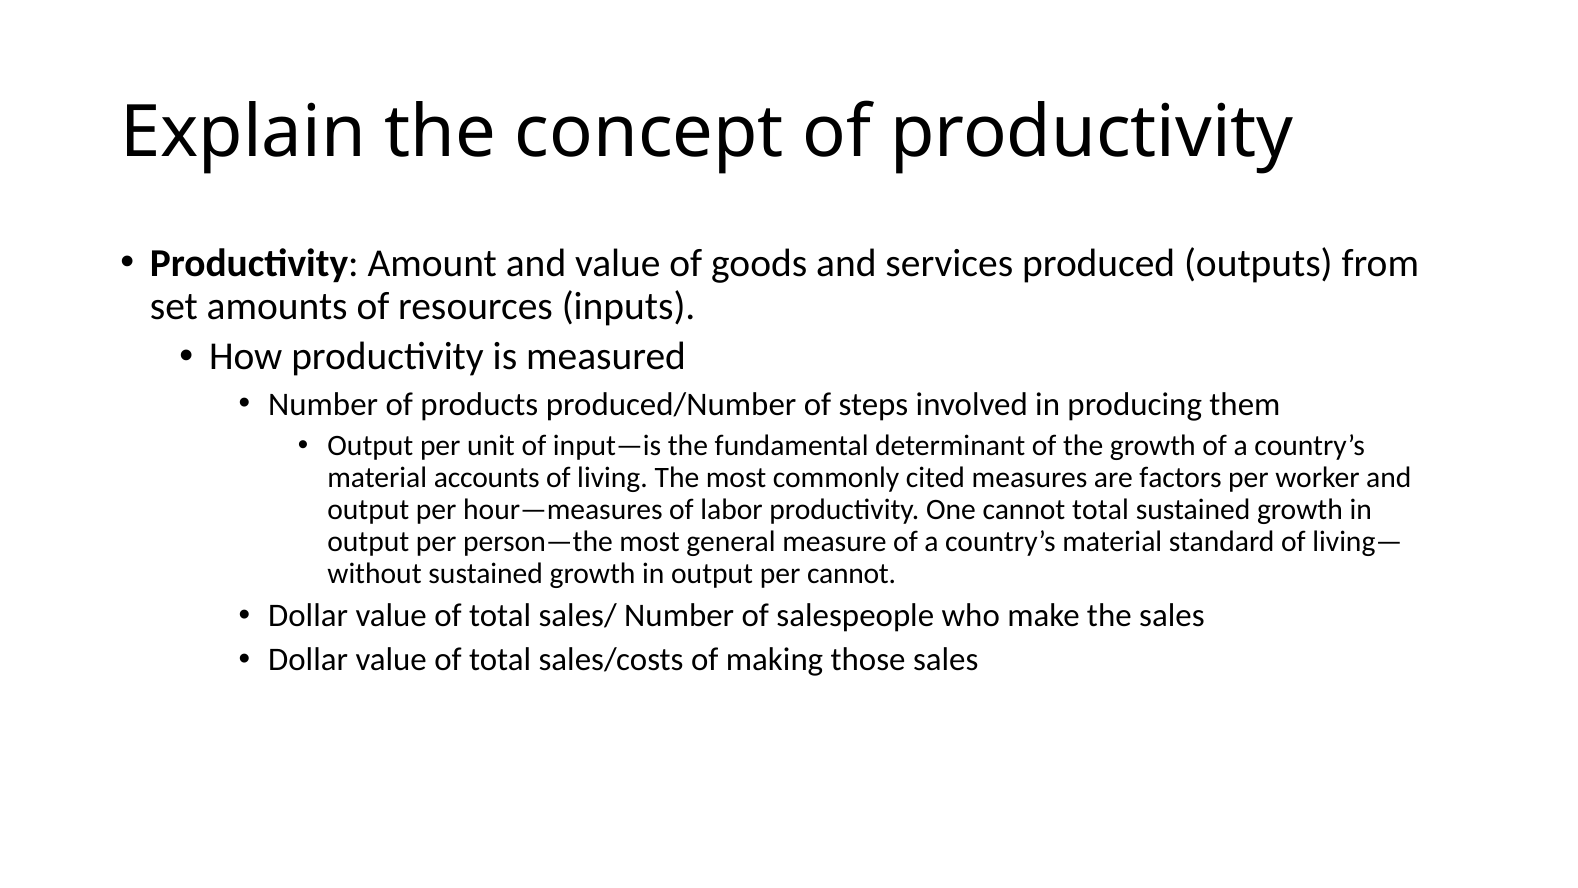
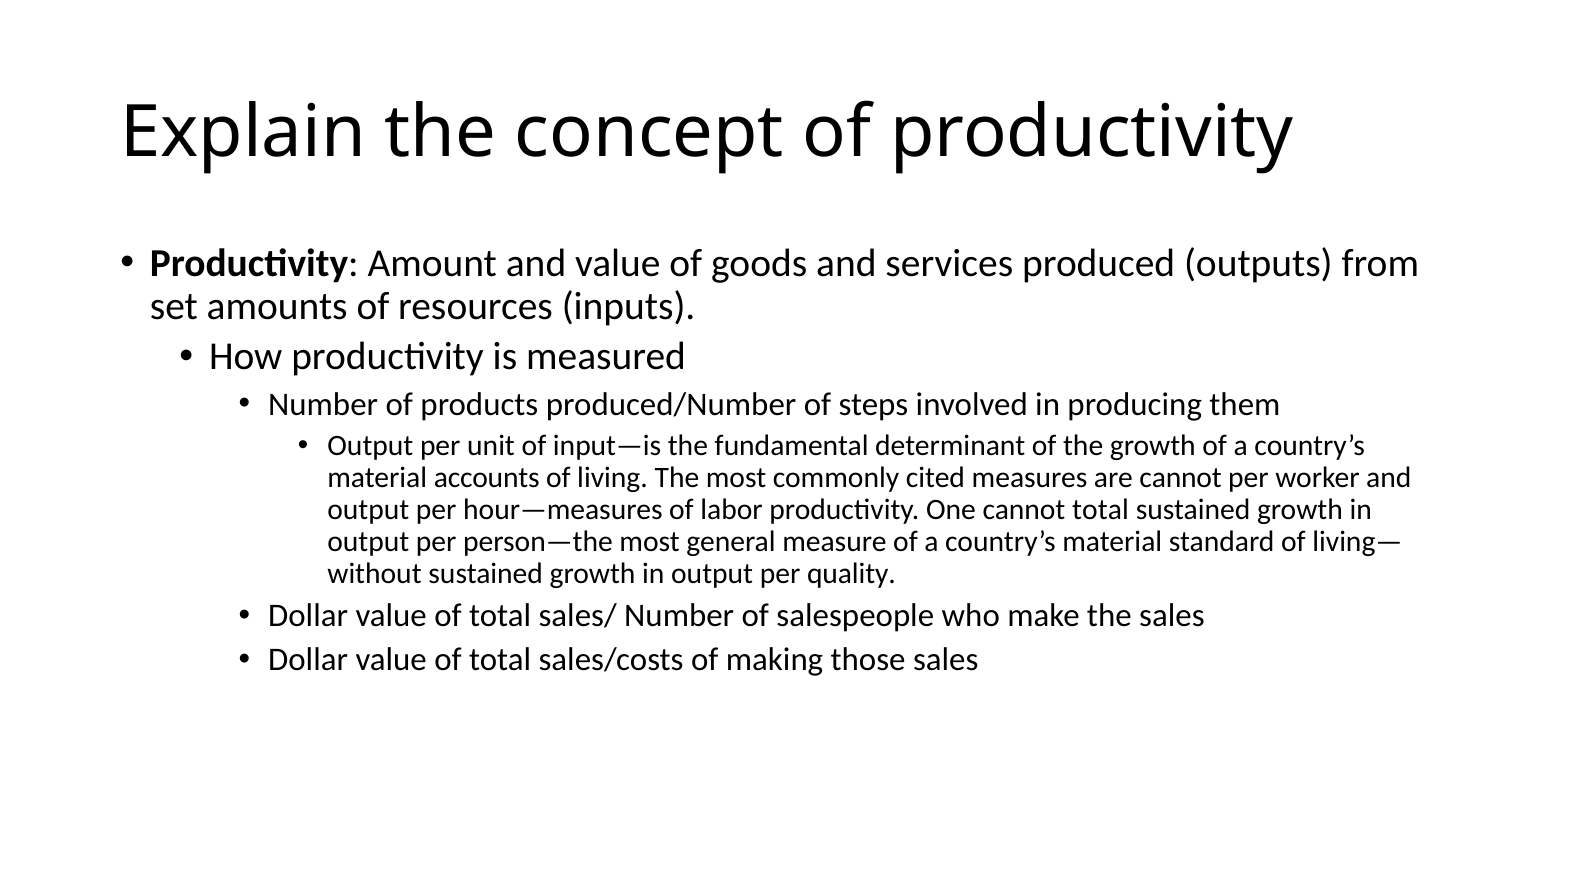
are factors: factors -> cannot (1181, 478)
per cannot: cannot -> quality (851, 574)
